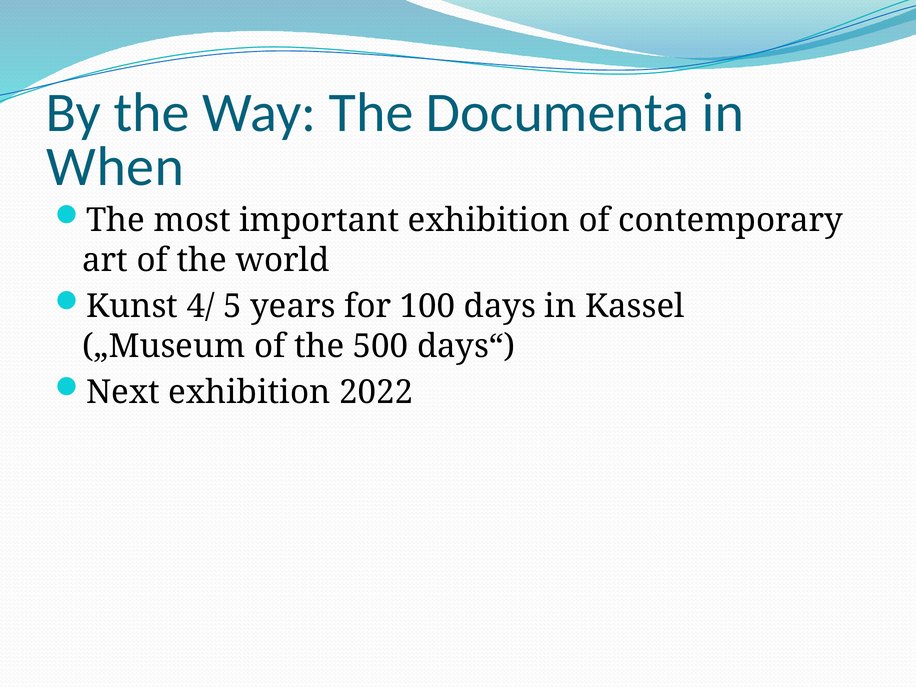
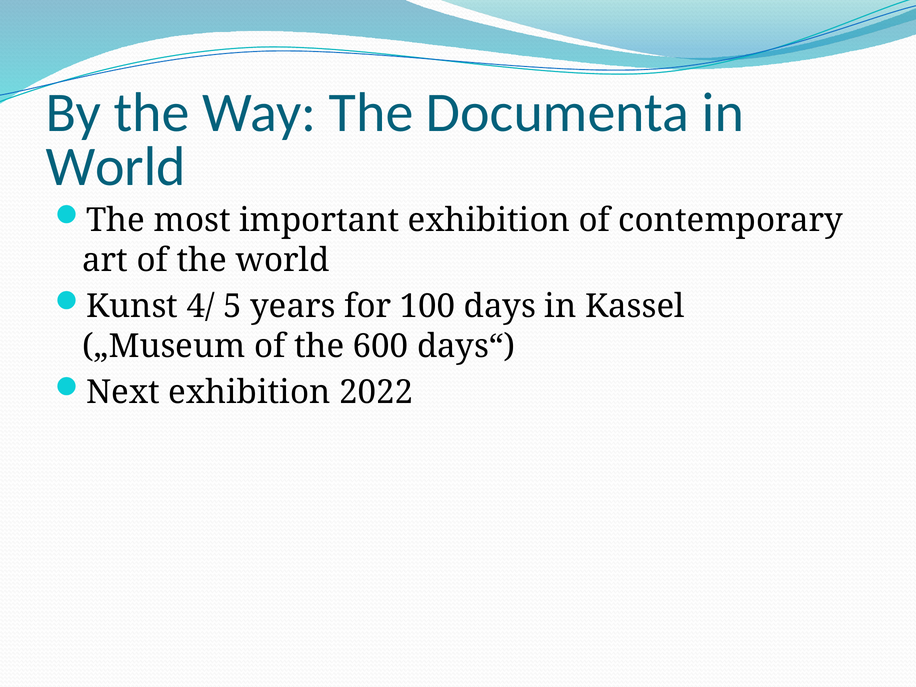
When: When -> World (116, 167)
500: 500 -> 600 (381, 346)
